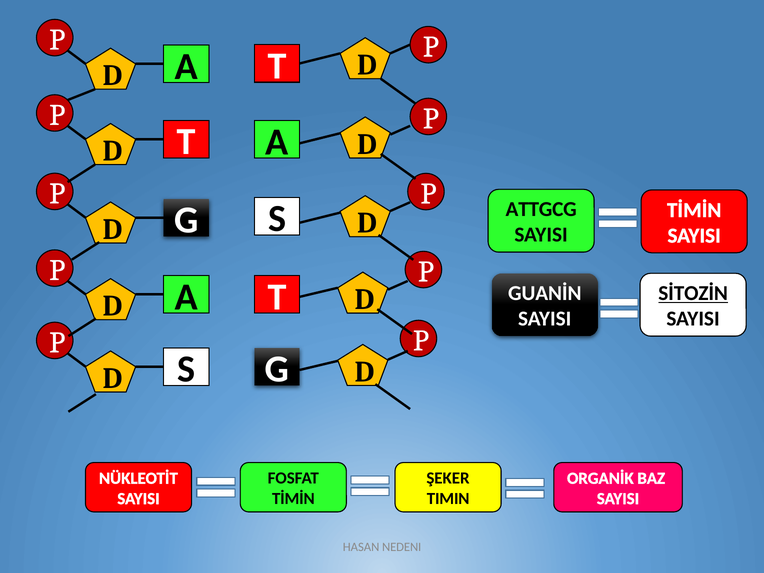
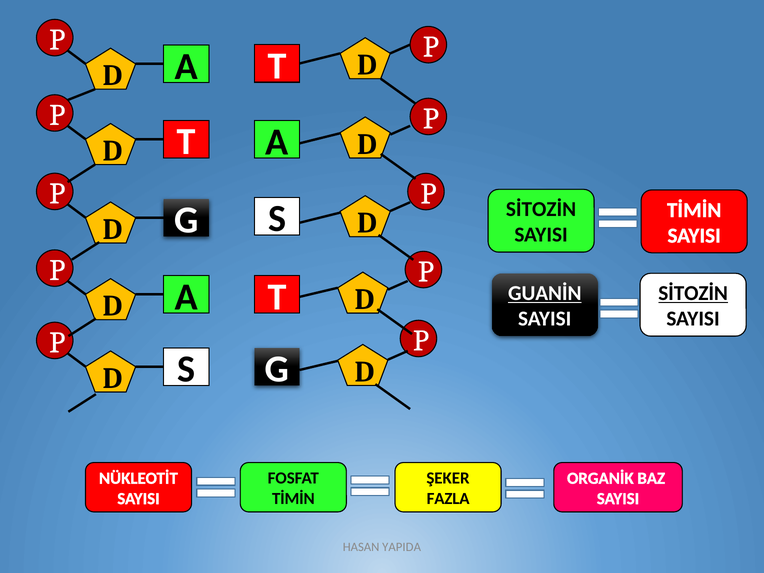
ATTGCG: ATTGCG -> SİTOZİN (541, 209)
GUANİN underline: none -> present (545, 293)
TIMIN: TIMIN -> FAZLA (448, 499)
NEDENI: NEDENI -> YAPIDA (402, 547)
